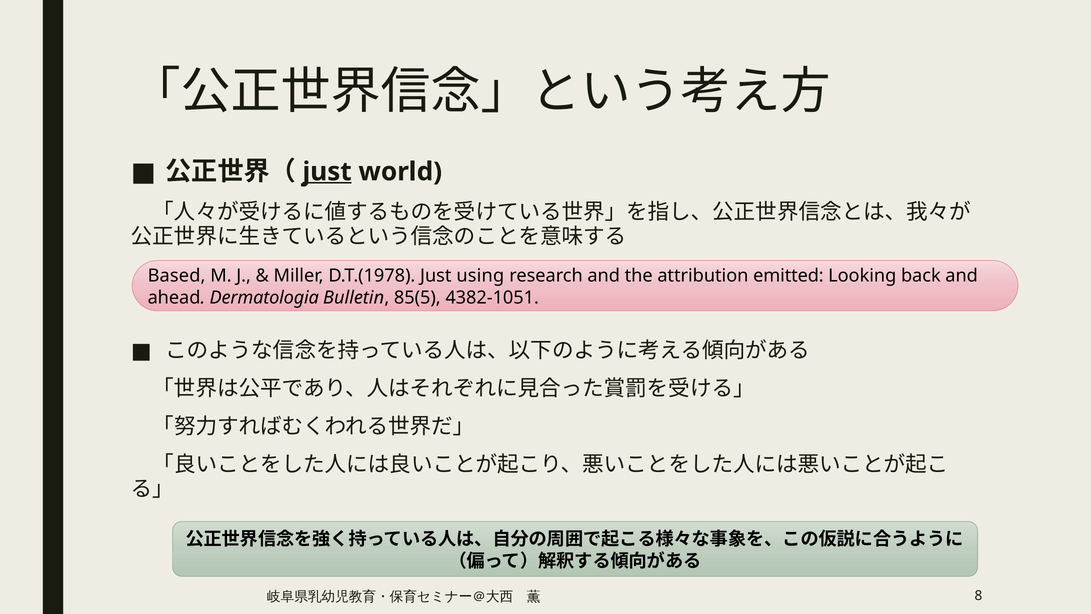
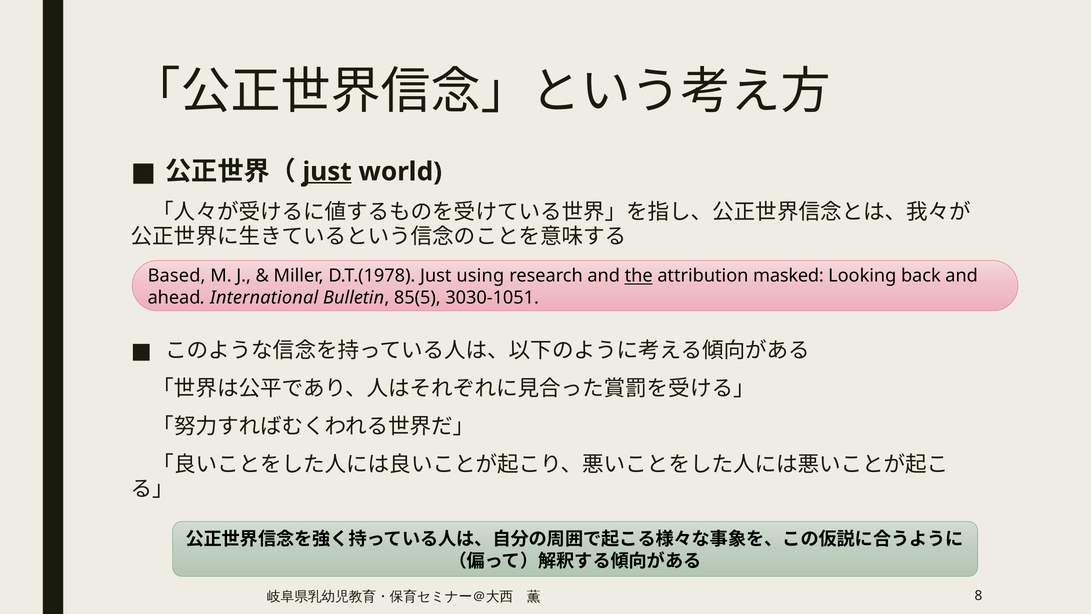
the underline: none -> present (639, 276)
emitted: emitted -> masked (788, 276)
Dermatologia: Dermatologia -> International (264, 298)
4382-1051: 4382-1051 -> 3030-1051 (492, 298)
